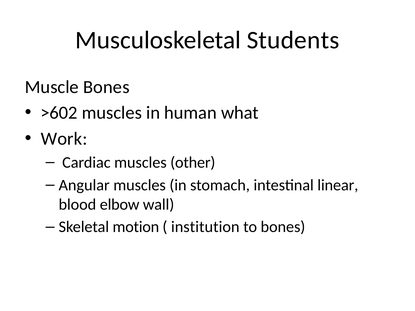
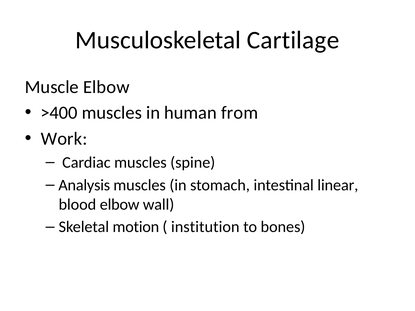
Students: Students -> Cartilage (293, 40)
Muscle Bones: Bones -> Elbow (106, 87)
>602: >602 -> >400 (59, 113)
what: what -> from (240, 113)
other: other -> spine (193, 163)
Angular: Angular -> Analysis (84, 185)
